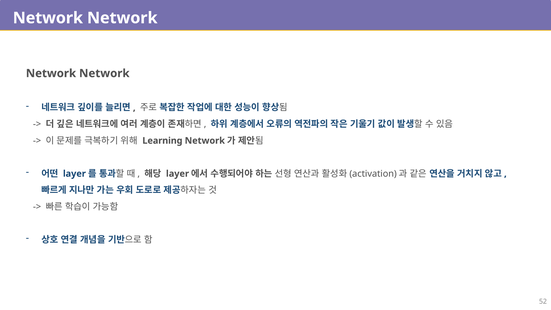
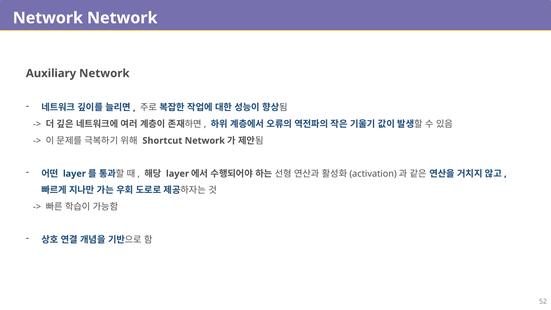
Network: Network -> Auxiliary (51, 73)
Learning: Learning -> Shortcut (162, 141)
